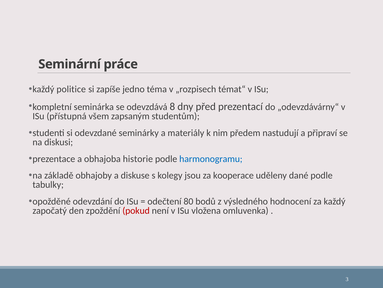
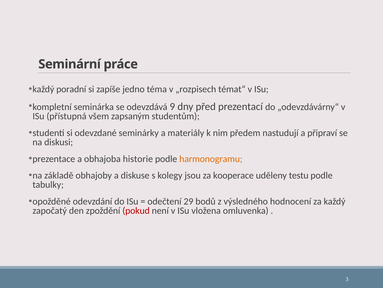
politice: politice -> poradní (71, 89)
8: 8 -> 9 (172, 106)
harmonogramu colour: blue -> orange (211, 158)
dané: dané -> testu (299, 175)
80: 80 -> 29 (188, 201)
